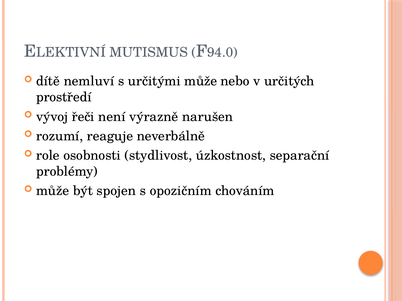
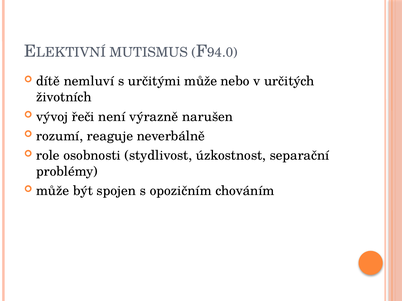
prostředí: prostředí -> životních (64, 97)
